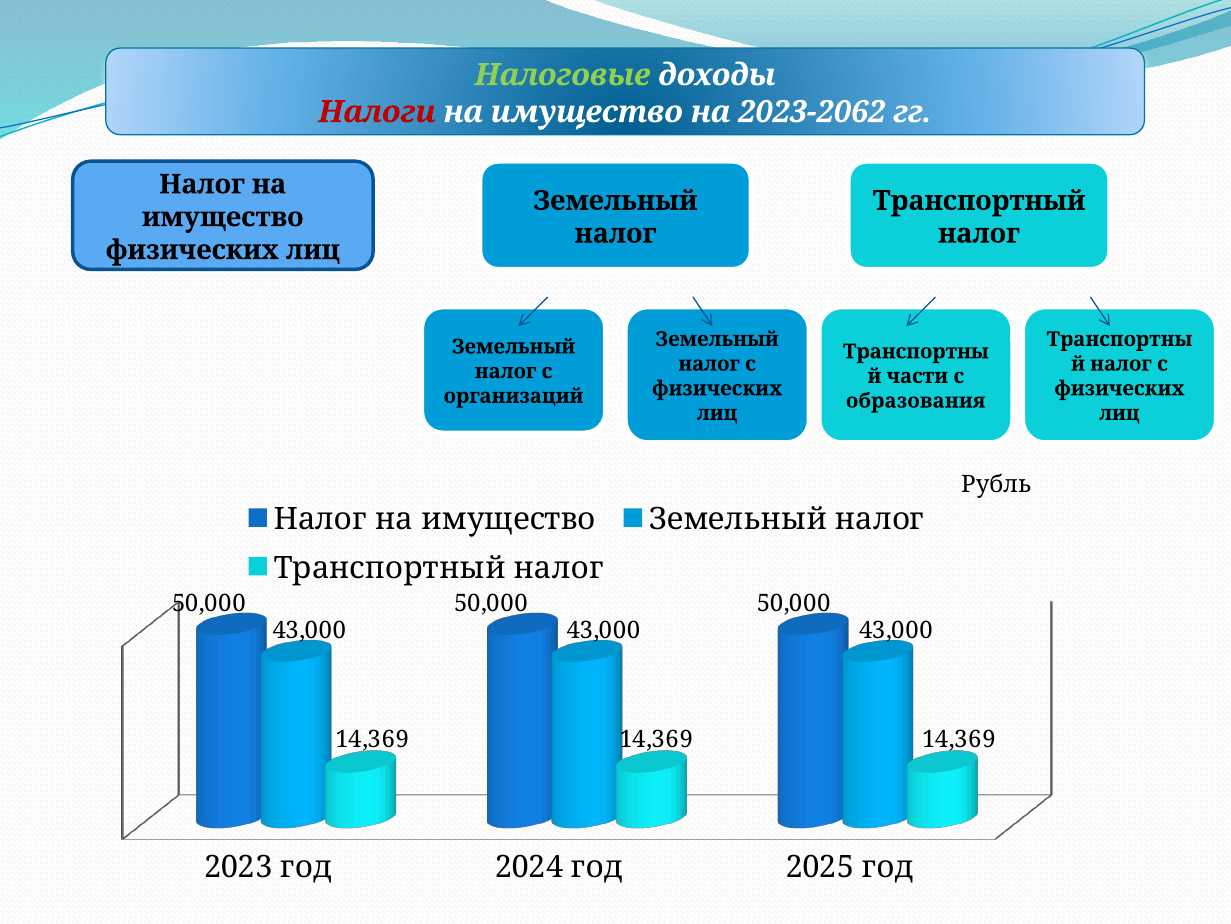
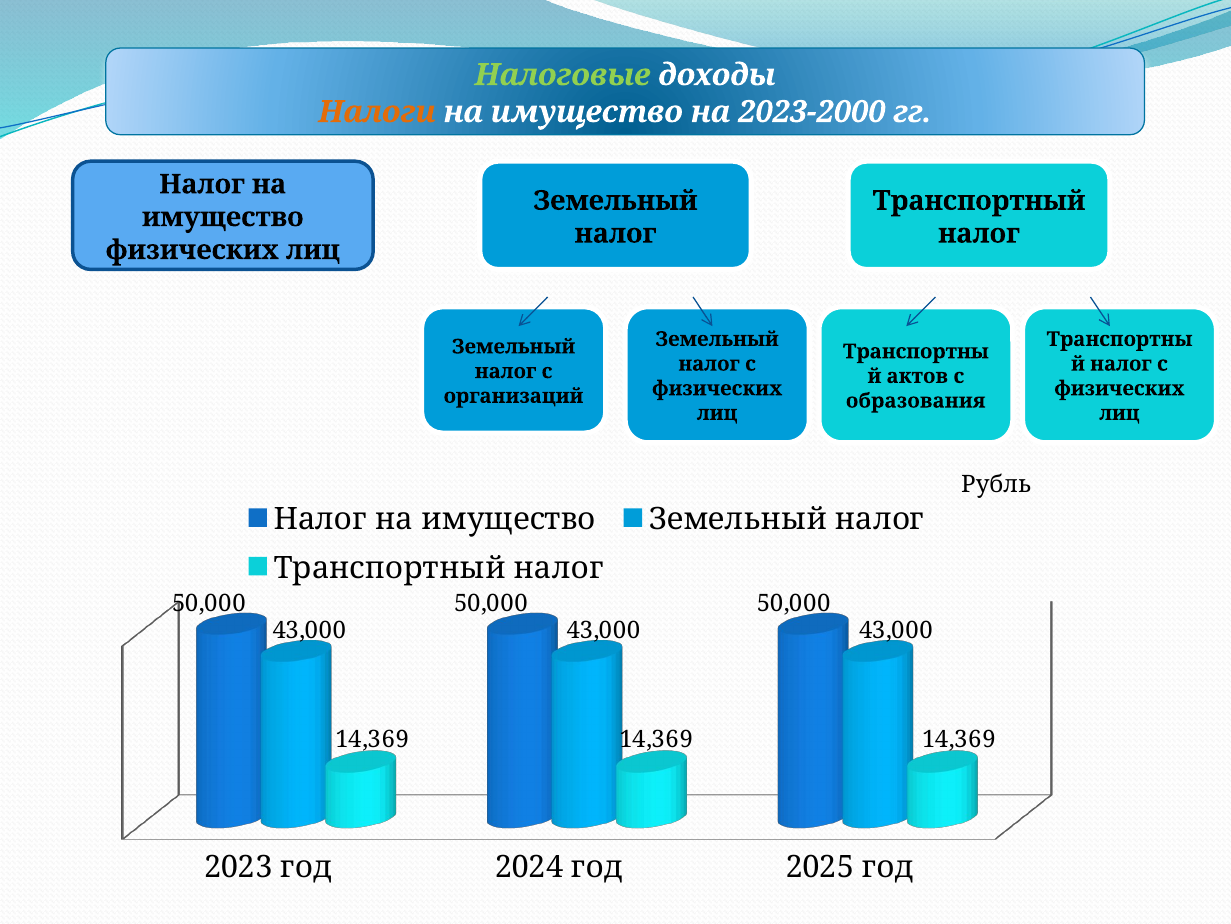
Налоги colour: red -> orange (377, 112)
2023-2062: 2023-2062 -> 2023-2000 (812, 112)
части: части -> актов (917, 376)
